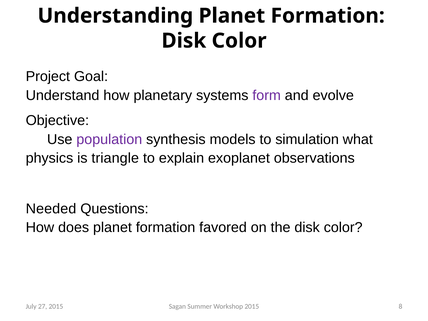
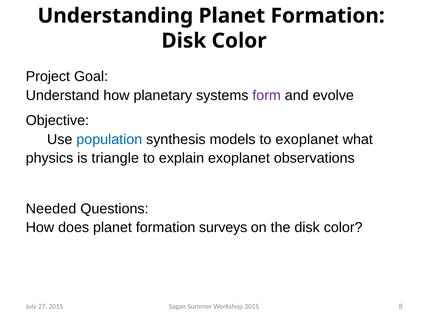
population colour: purple -> blue (109, 139)
to simulation: simulation -> exoplanet (307, 139)
favored: favored -> surveys (223, 228)
